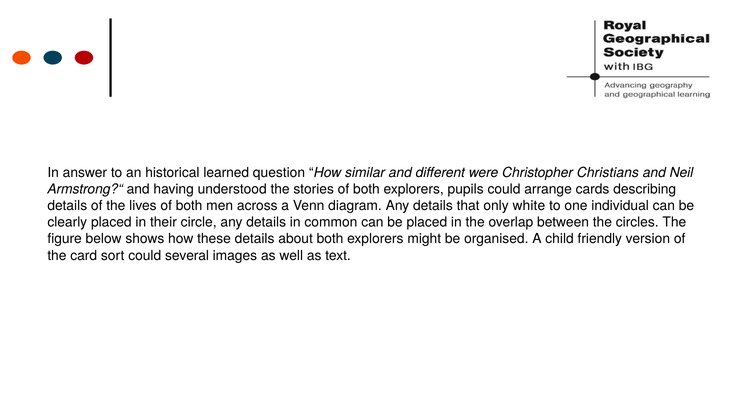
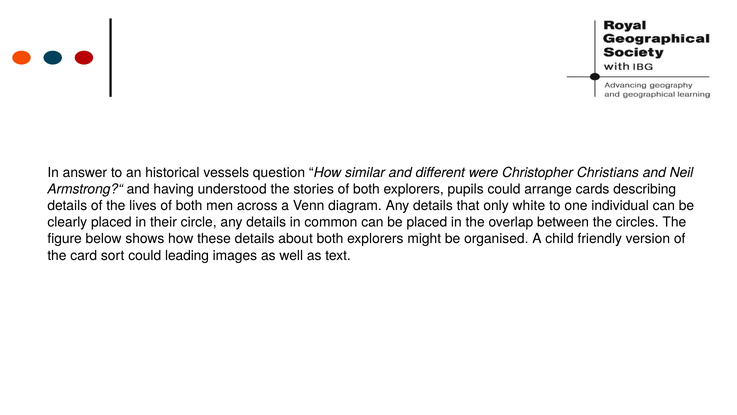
learned: learned -> vessels (226, 172)
several: several -> leading (187, 255)
